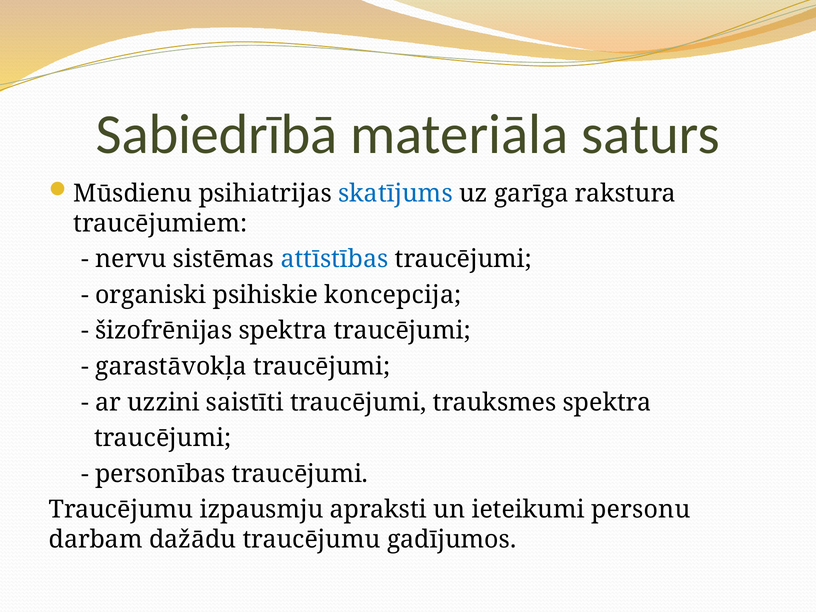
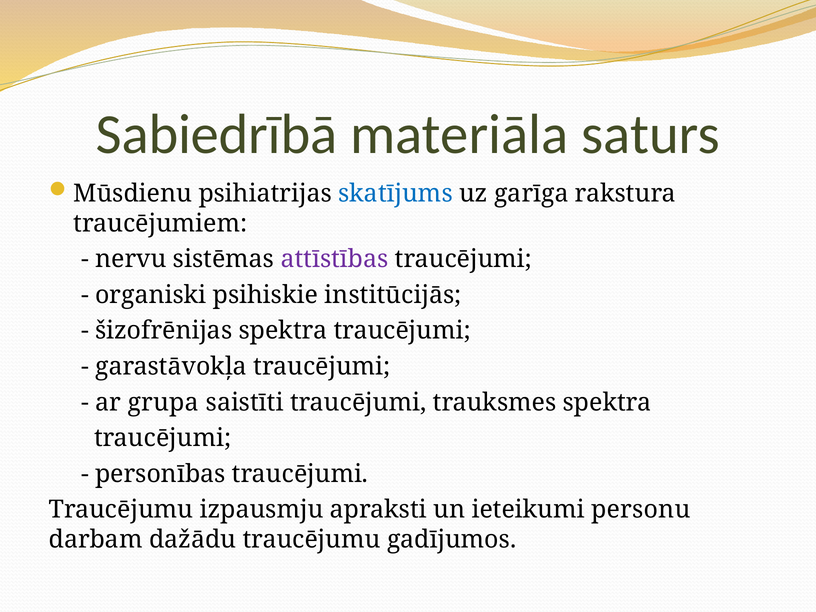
attīstības colour: blue -> purple (335, 259)
koncepcija: koncepcija -> institūcijās (393, 295)
uzzini: uzzini -> grupa (163, 402)
